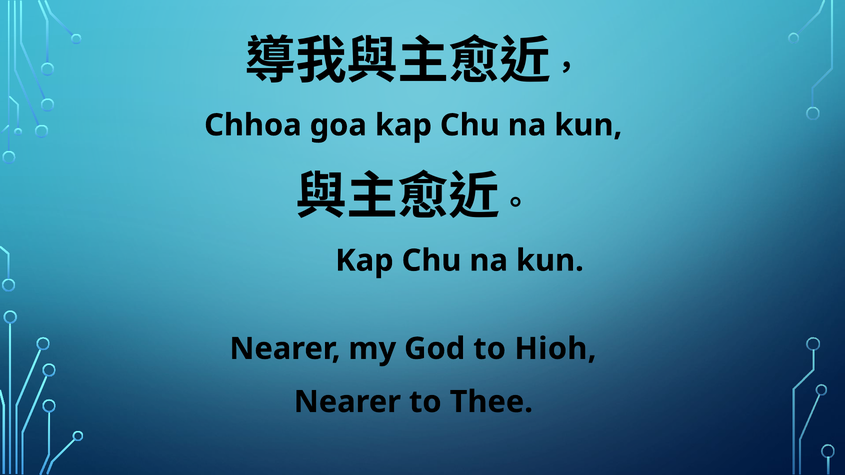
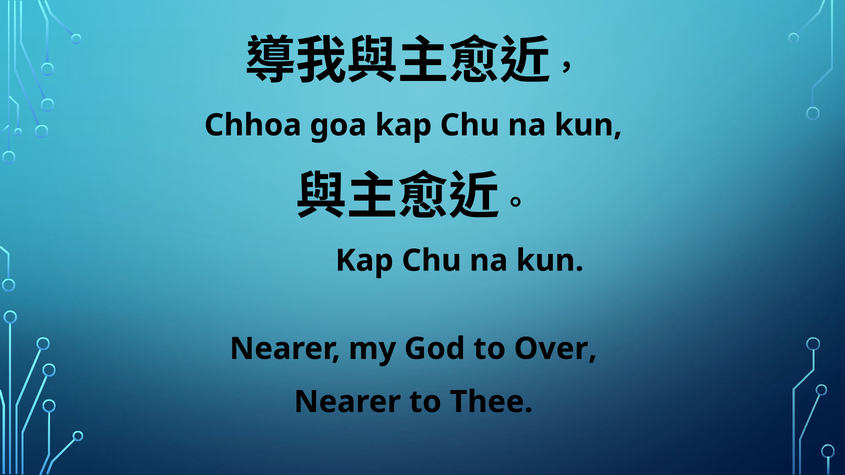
Hioh: Hioh -> Over (556, 349)
